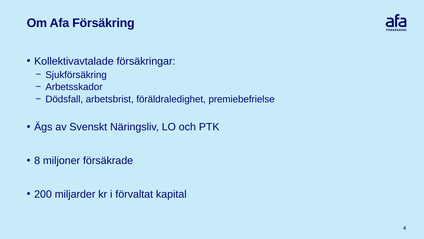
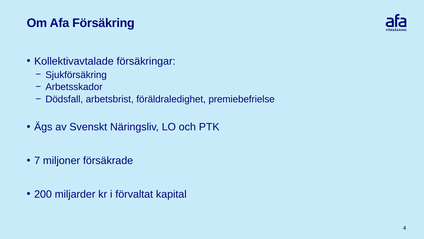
8: 8 -> 7 (37, 160)
